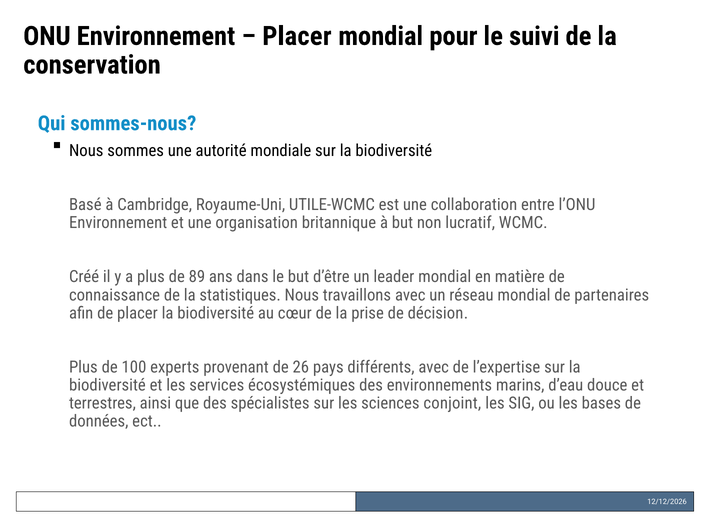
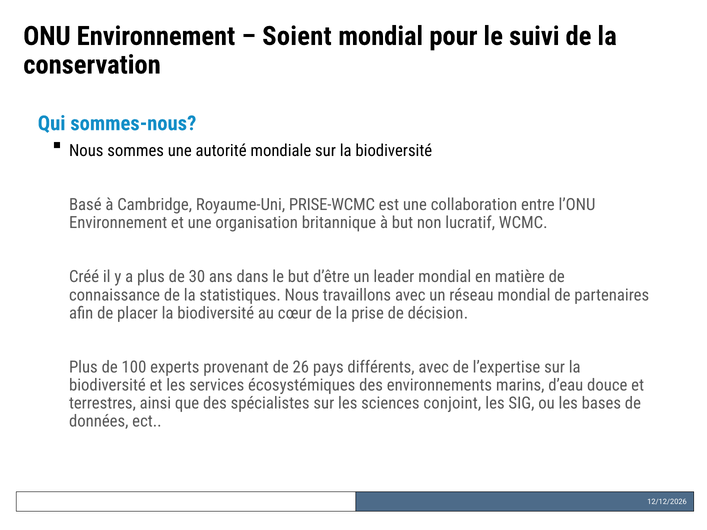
Placer: Placer -> Soient (297, 36)
UTILE-WCMC: UTILE-WCMC -> PRISE-WCMC (332, 205)
89: 89 -> 30 (197, 277)
